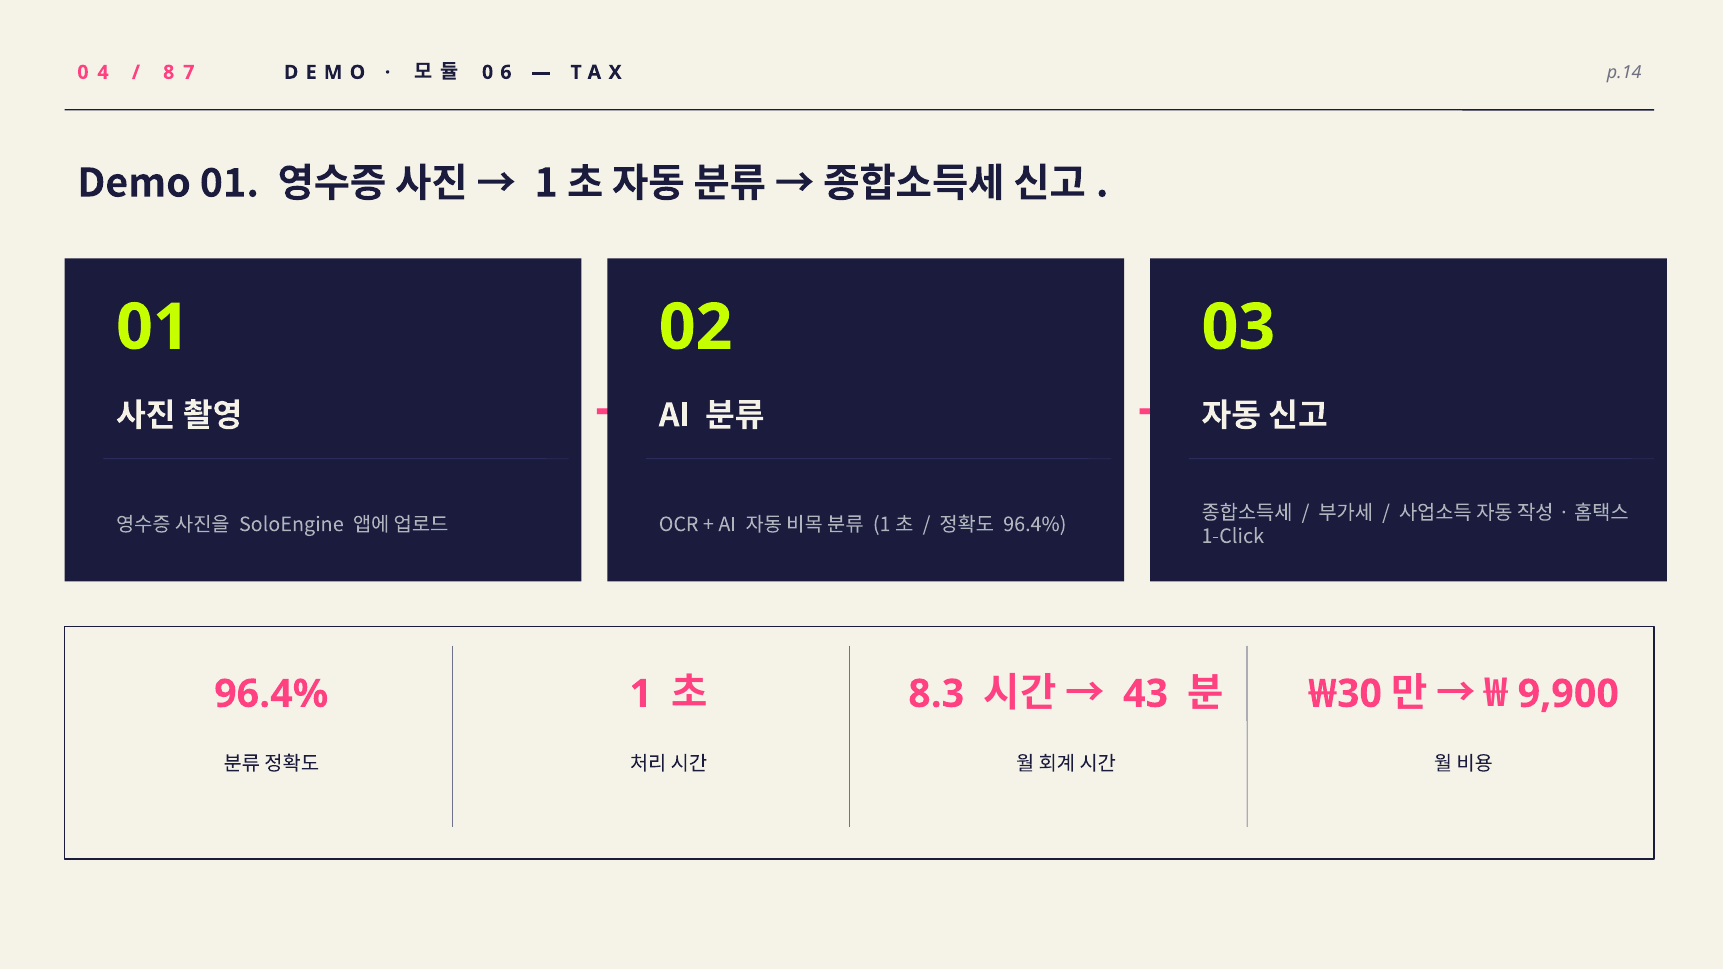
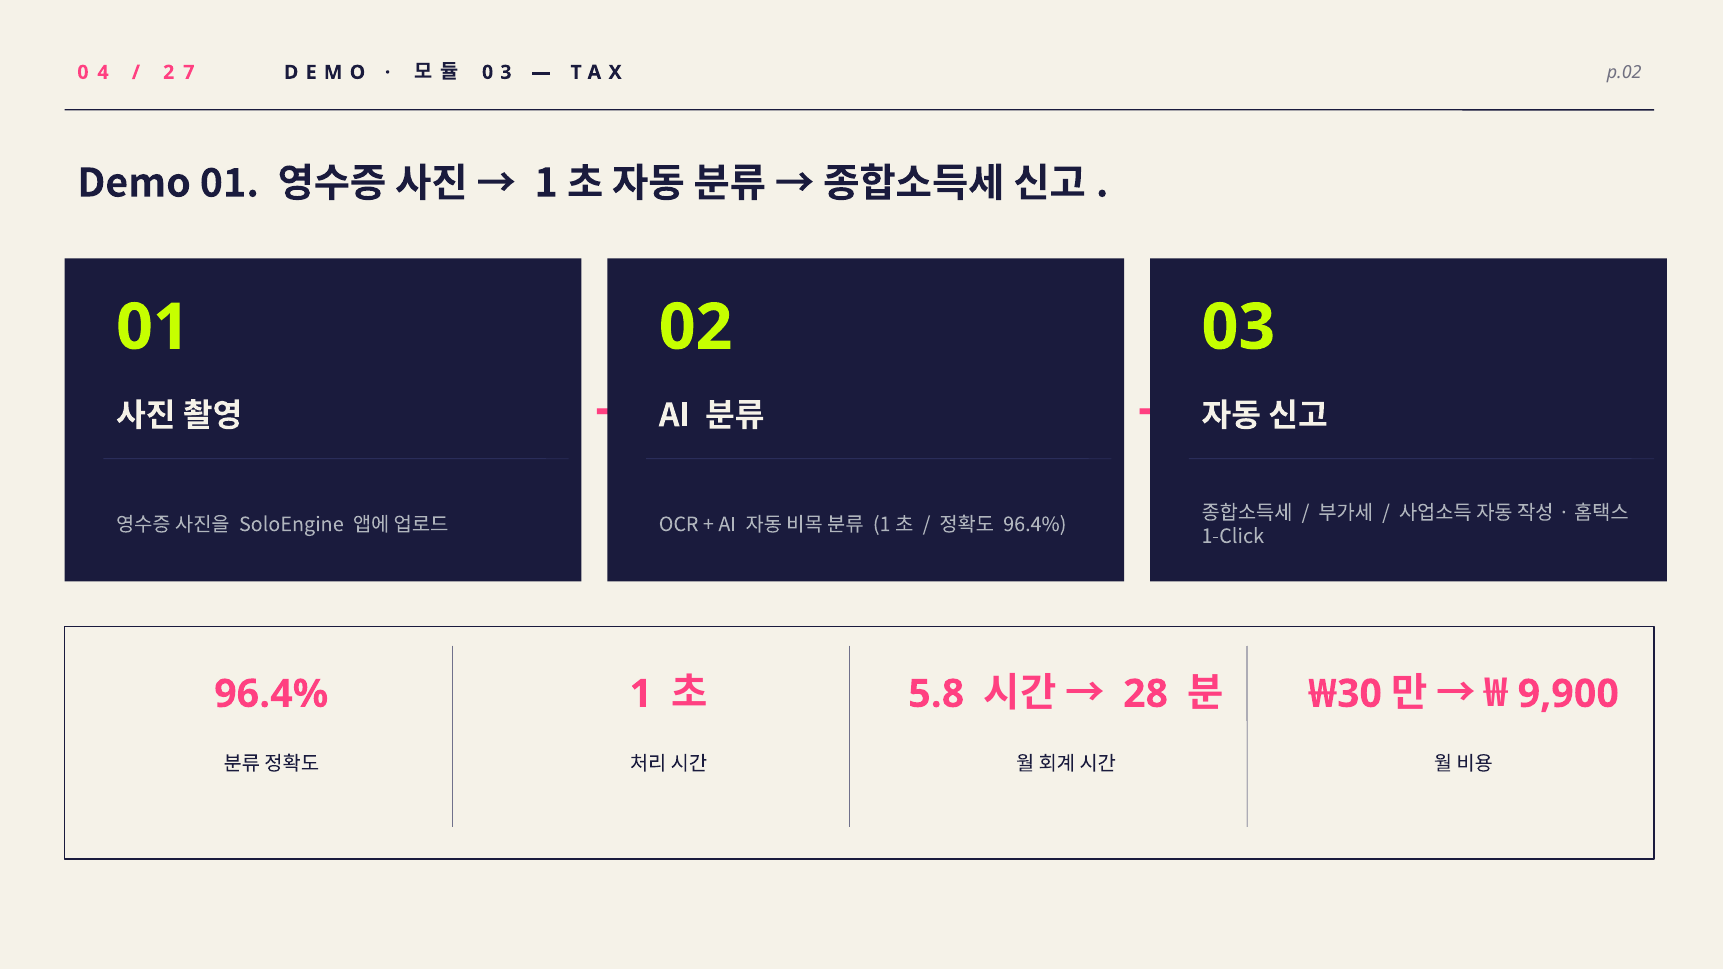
8: 8 -> 2 (169, 72)
6: 6 -> 3 (506, 72)
p.14: p.14 -> p.02 (1624, 72)
8.3: 8.3 -> 5.8 (936, 694)
43: 43 -> 28 (1146, 694)
